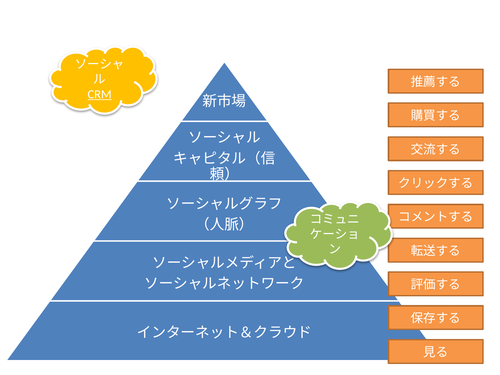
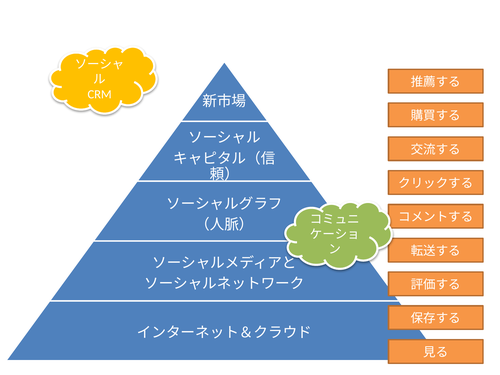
CRM underline: present -> none (100, 94)
